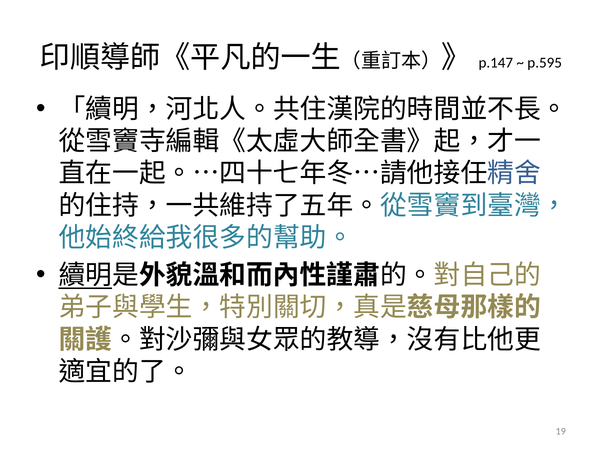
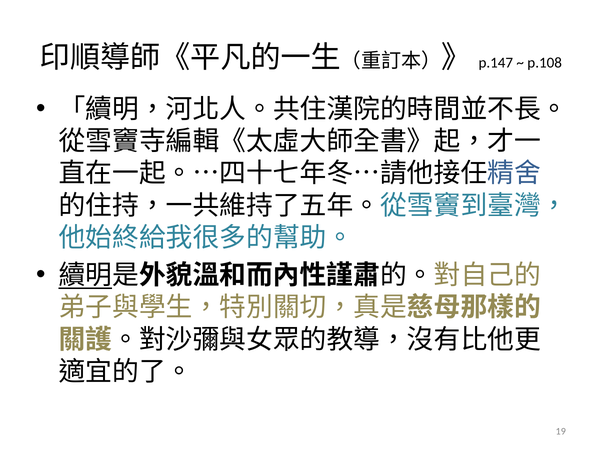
p.595: p.595 -> p.108 (545, 63)
